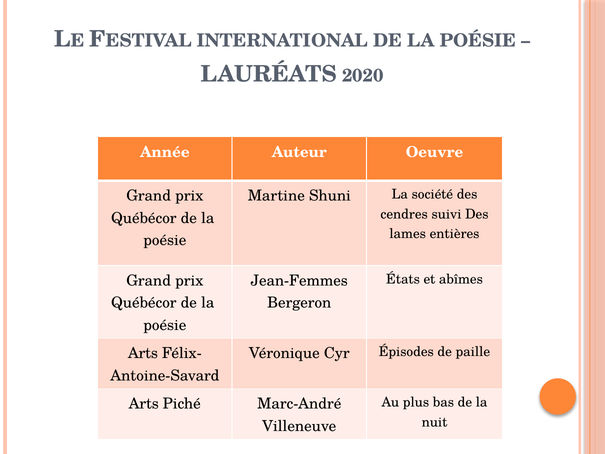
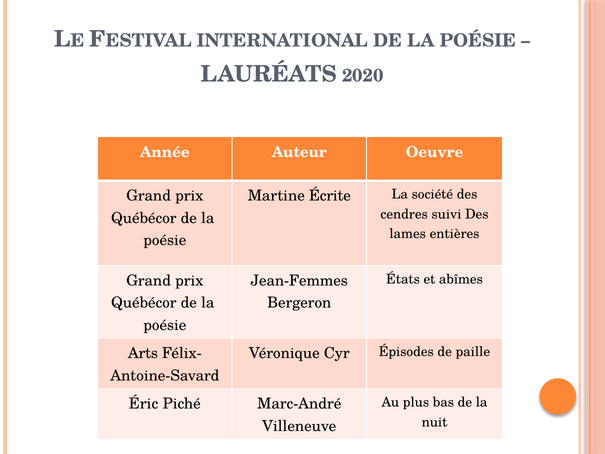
Shuni: Shuni -> Écrite (330, 196)
Arts: Arts -> Éric (144, 404)
